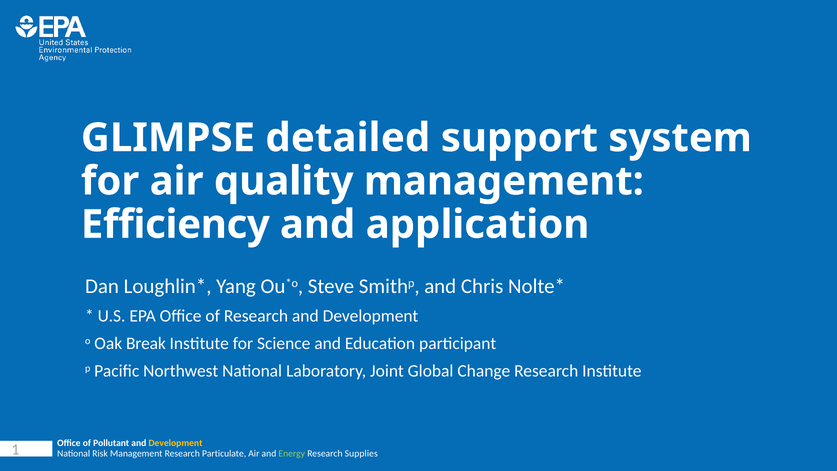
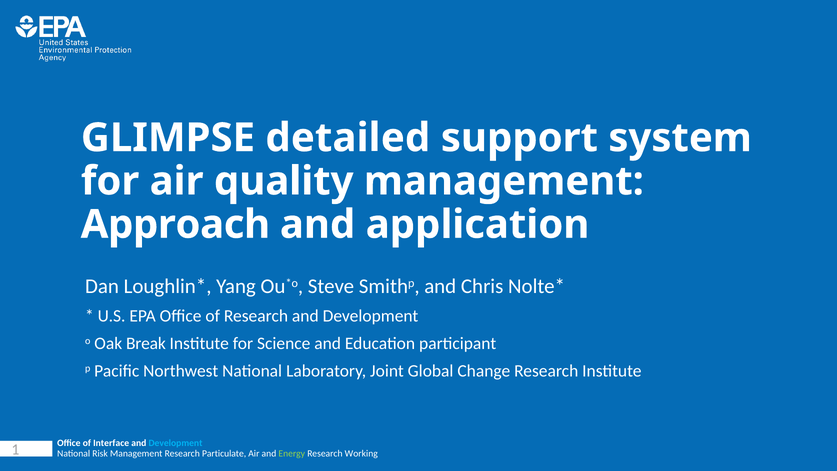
Efficiency: Efficiency -> Approach (175, 224)
Pollutant: Pollutant -> Interface (111, 443)
Development colour: yellow -> light blue (175, 443)
Supplies: Supplies -> Working (361, 453)
